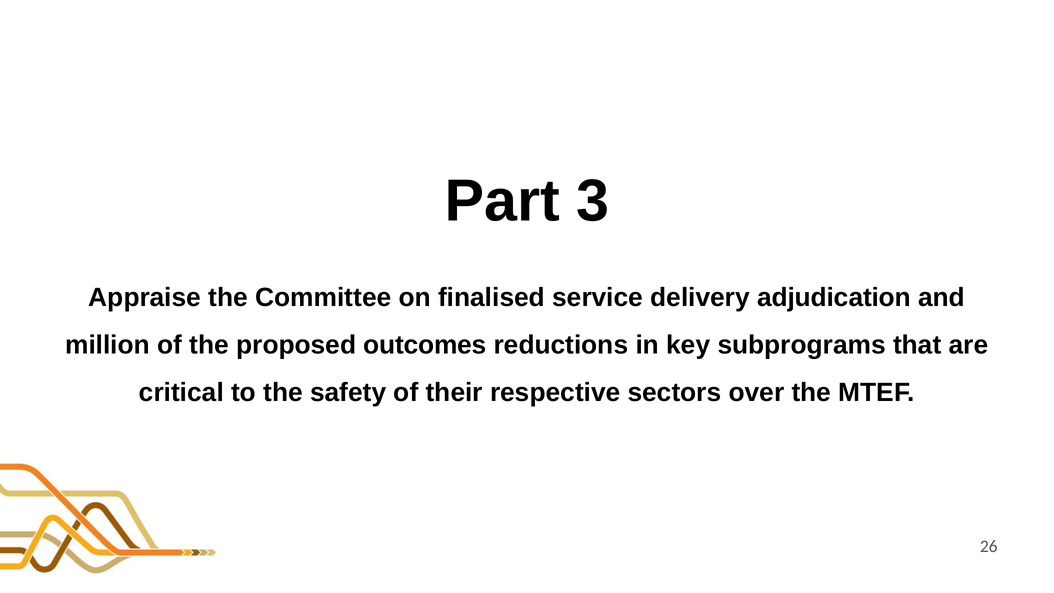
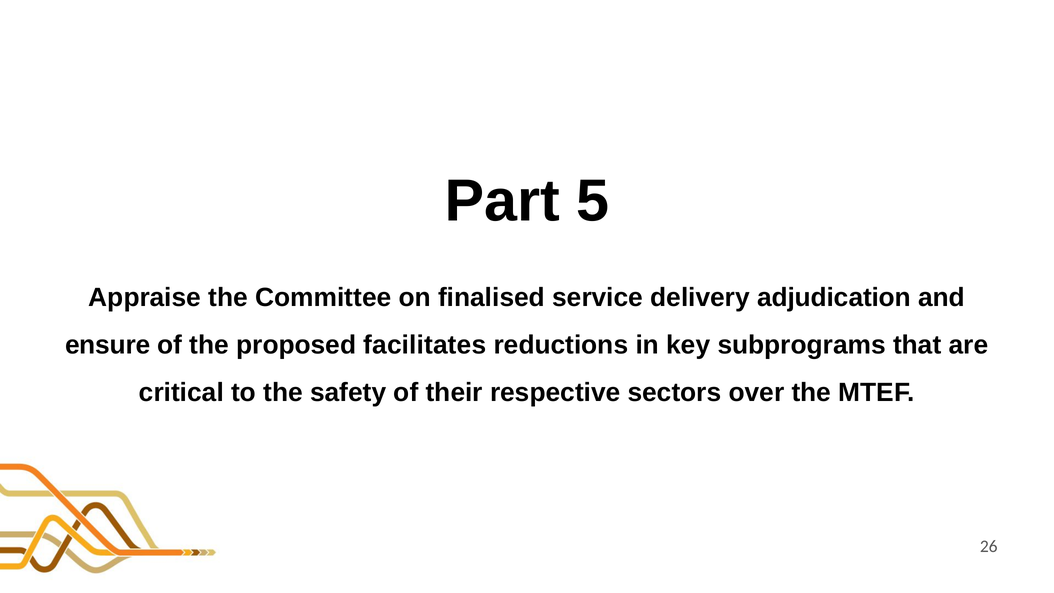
3: 3 -> 5 (593, 201)
million: million -> ensure (108, 345)
outcomes: outcomes -> facilitates (425, 345)
